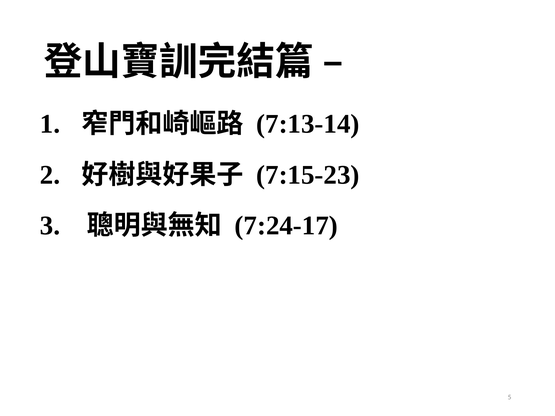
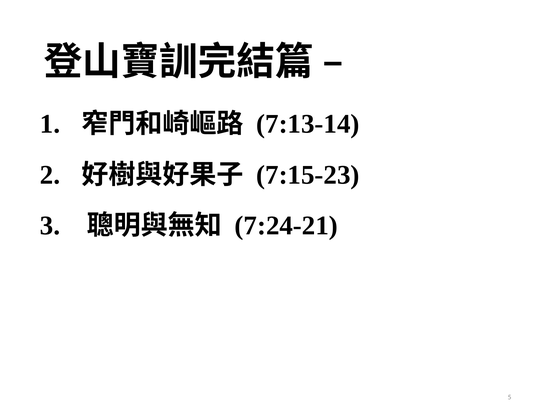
7:24-17: 7:24-17 -> 7:24-21 (286, 226)
